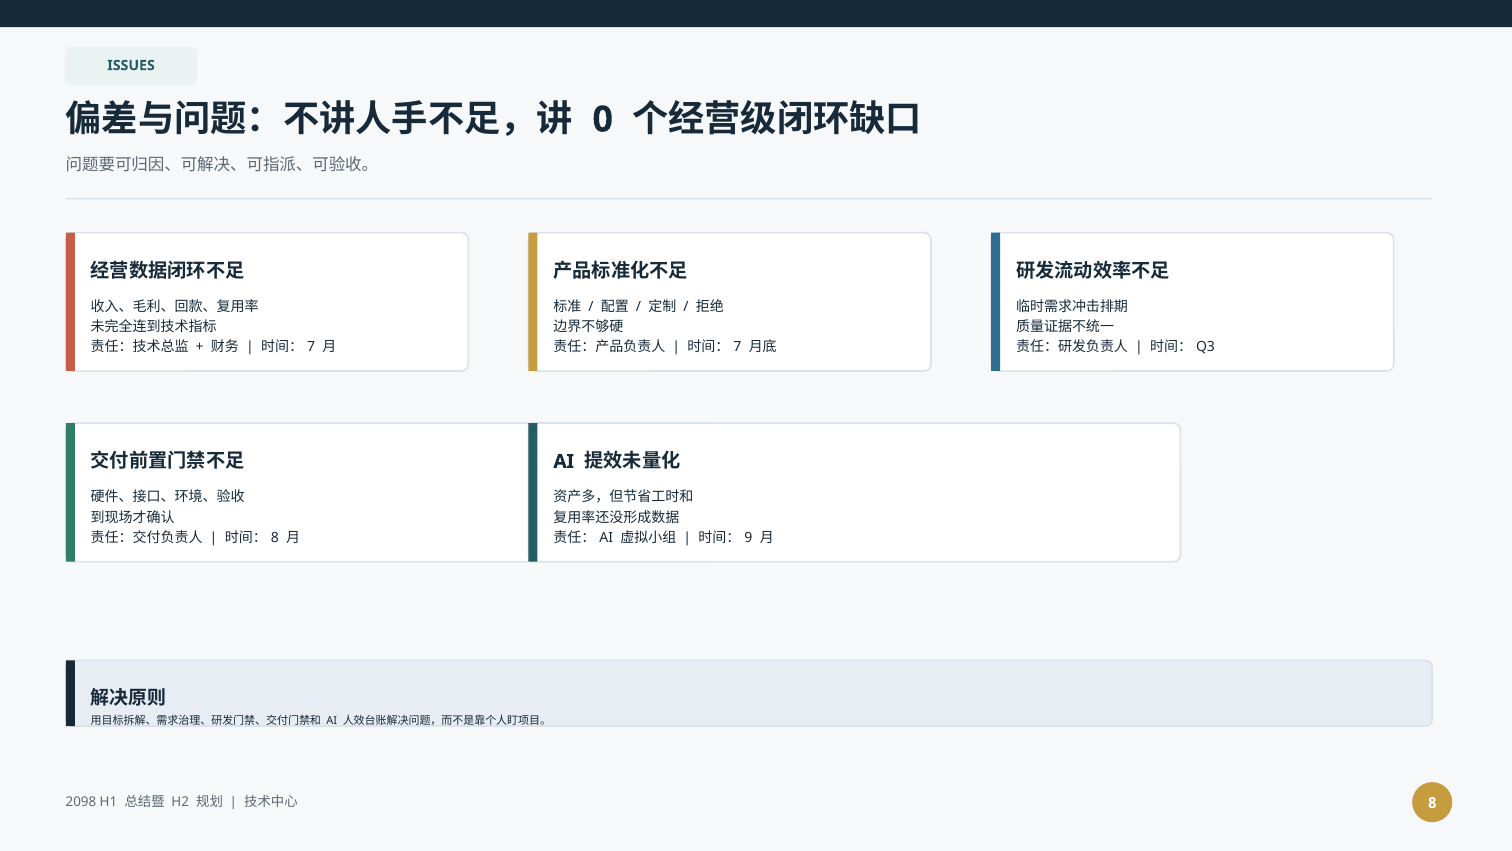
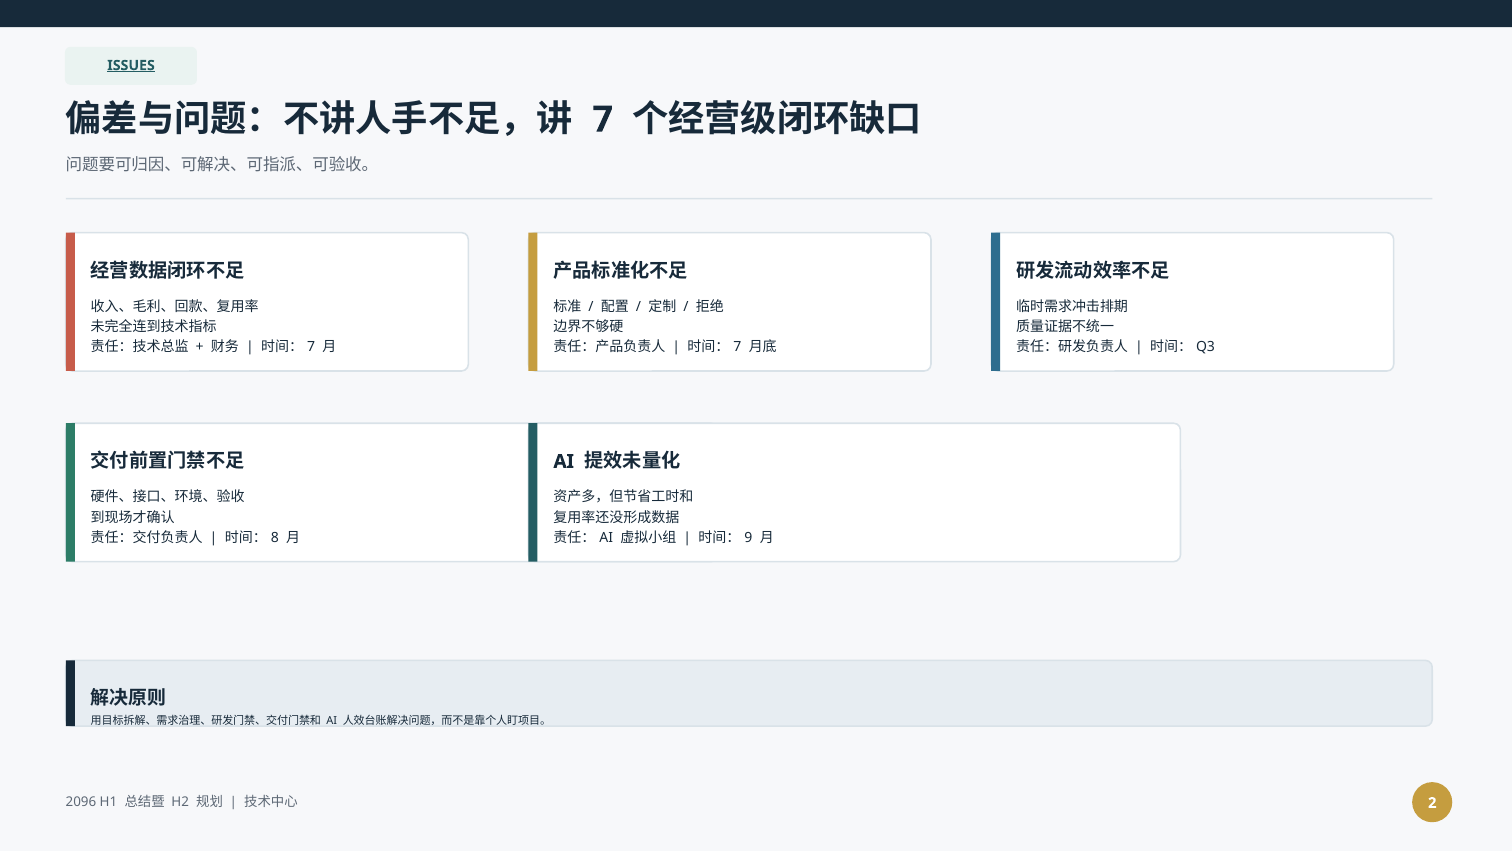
ISSUES underline: none -> present (131, 65)
0: 0 -> 7 (603, 119)
2098: 2098 -> 2096 (81, 802)
8: 8 -> 2 (1432, 803)
